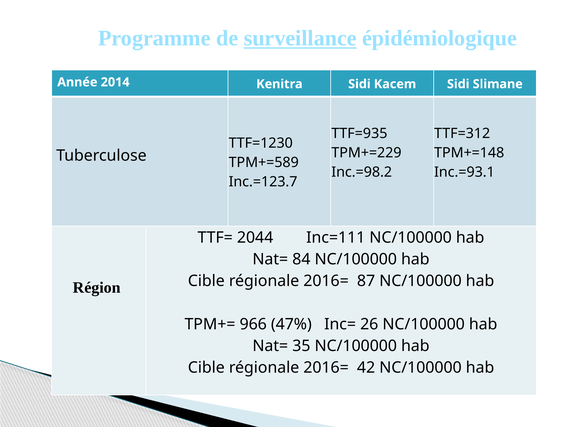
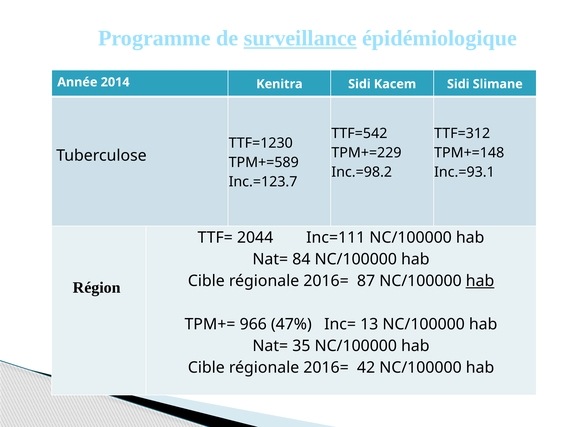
TTF=935: TTF=935 -> TTF=542 (359, 133)
hab underline: none -> present (480, 281)
26: 26 -> 13 (369, 325)
